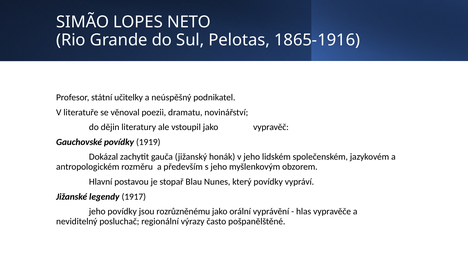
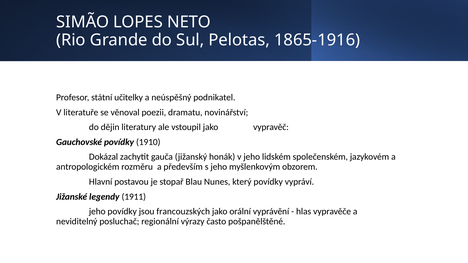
1919: 1919 -> 1910 (148, 142)
1917: 1917 -> 1911 (134, 197)
rozrůzněnému: rozrůzněnému -> francouzských (183, 212)
